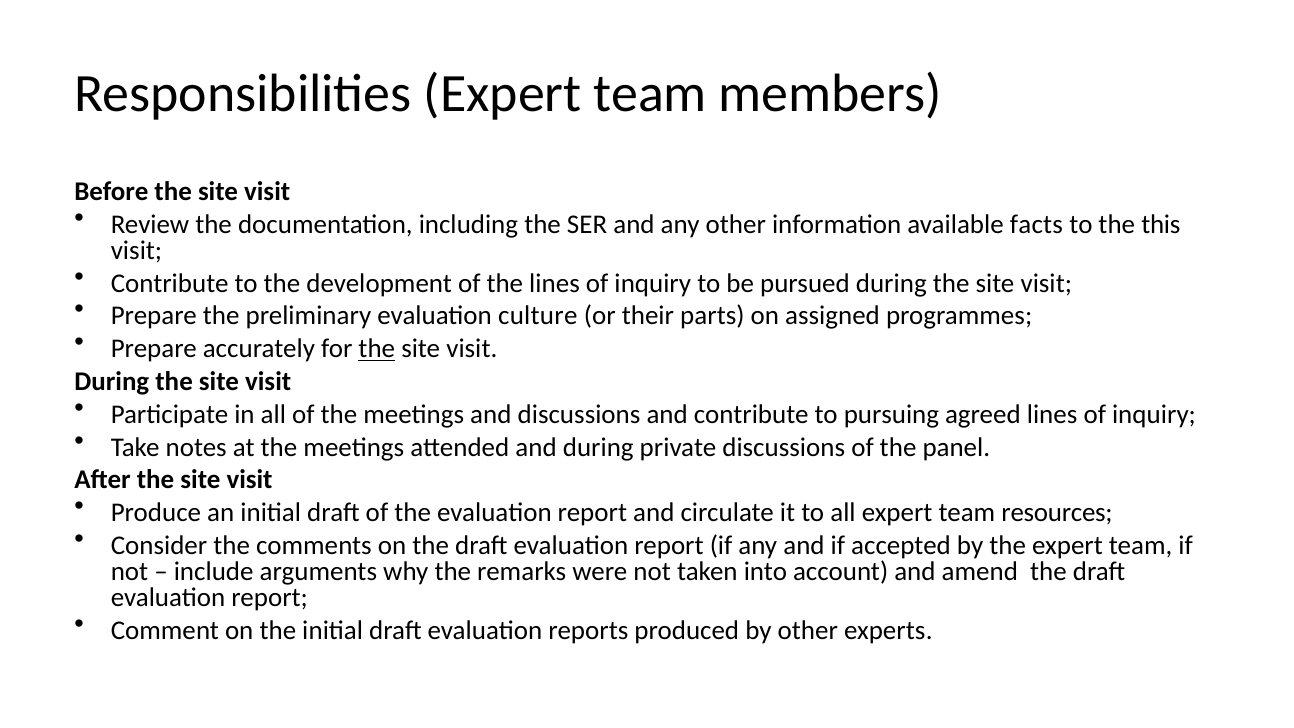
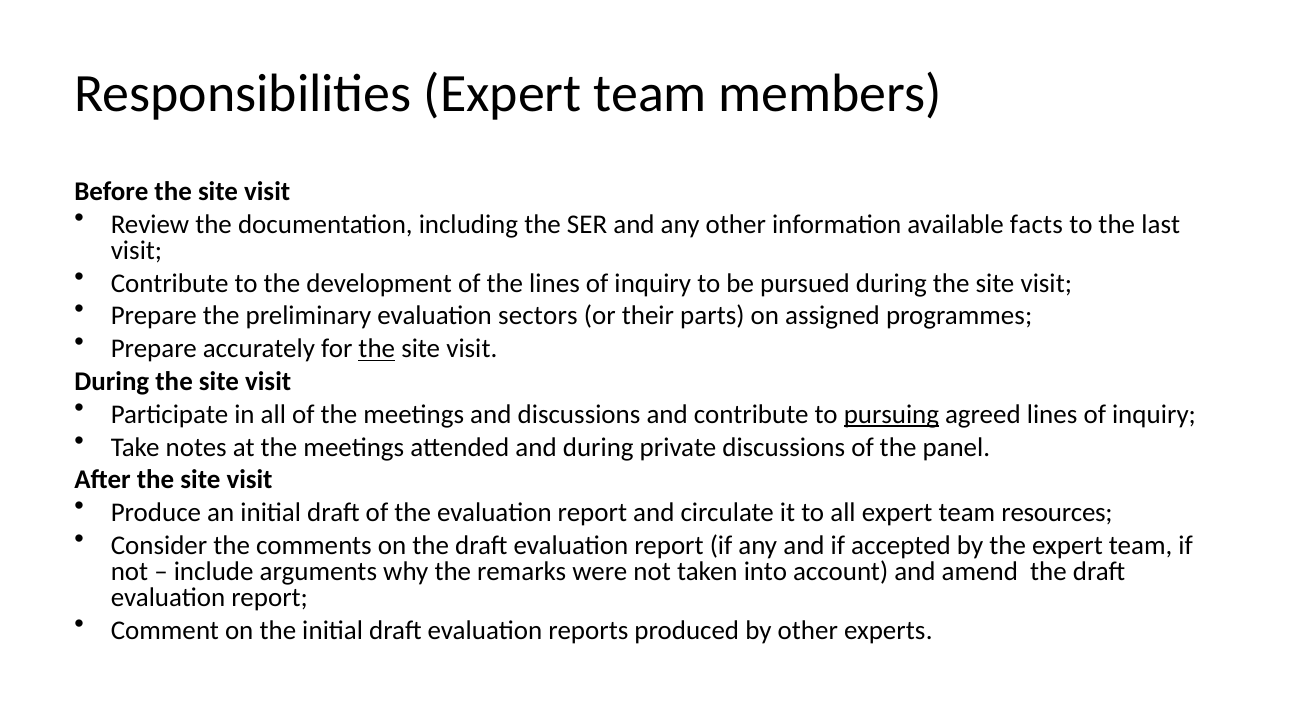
this: this -> last (1161, 224)
culture: culture -> sectors (538, 316)
pursuing underline: none -> present (891, 414)
